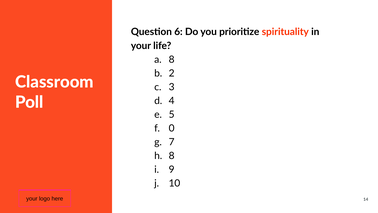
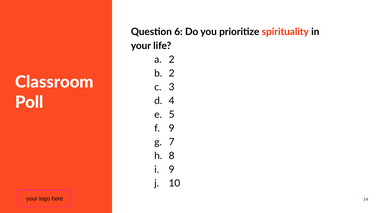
8: 8 -> 2 (172, 59)
0: 0 -> 9 (172, 128)
